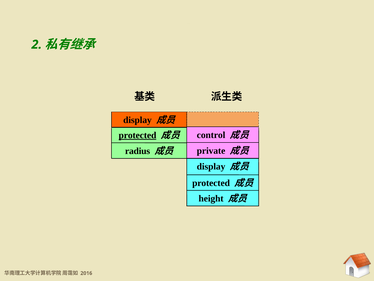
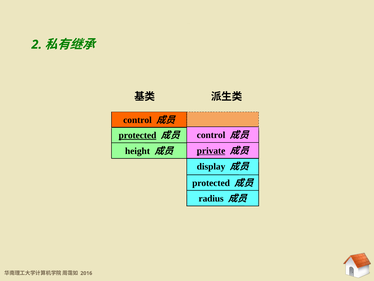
display: display -> control (137, 120)
private underline: none -> present (211, 150)
radius: radius -> height (137, 151)
height: height -> radius (211, 198)
